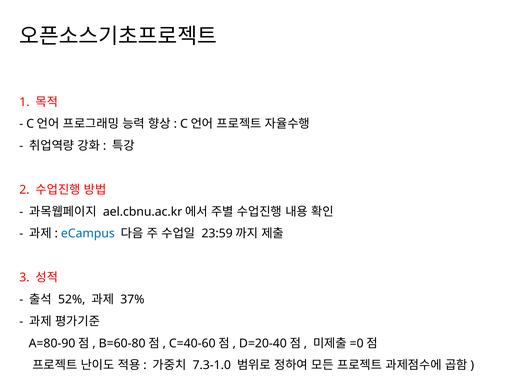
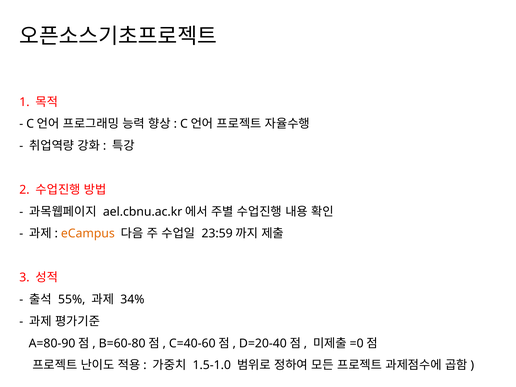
eCampus colour: blue -> orange (88, 234)
52%: 52% -> 55% (72, 299)
37%: 37% -> 34% (132, 299)
7.3-1.0: 7.3-1.0 -> 1.5-1.0 (212, 365)
